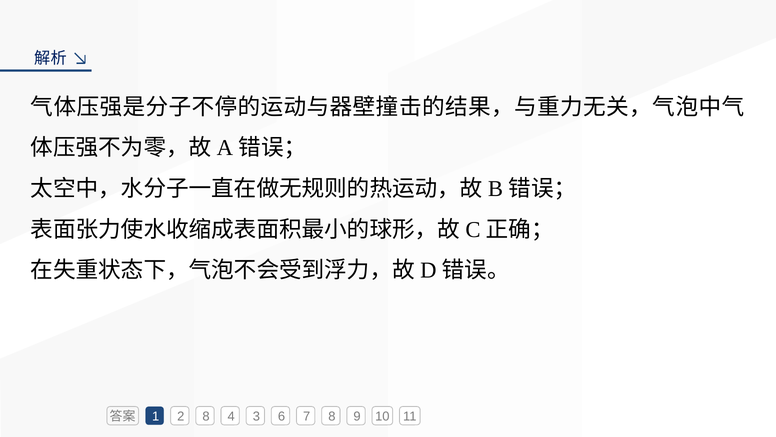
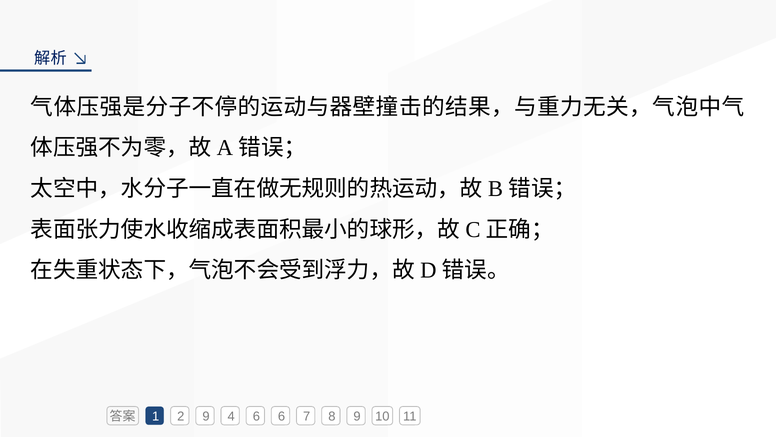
2 8: 8 -> 9 (206, 416)
4 3: 3 -> 6 (256, 416)
